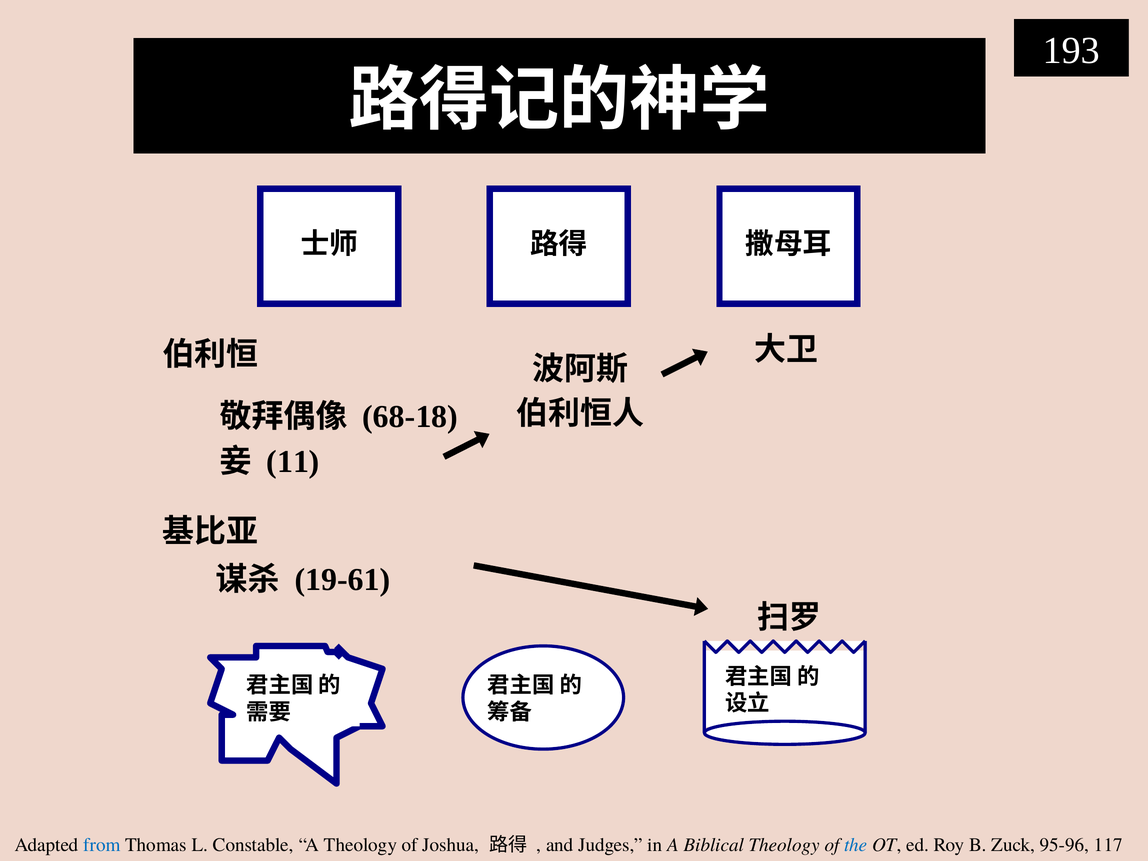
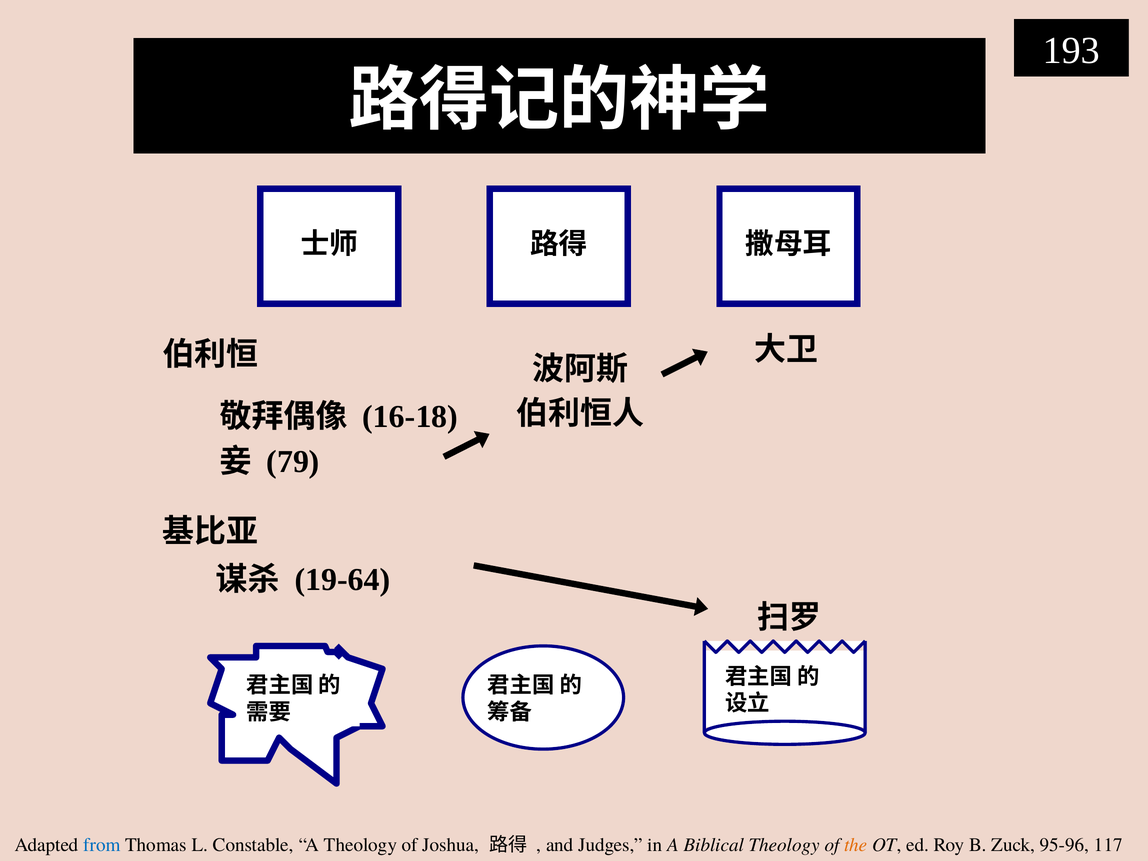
68-18: 68-18 -> 16-18 (410, 417)
11: 11 -> 79 (293, 462)
19-61: 19-61 -> 19-64 (343, 580)
the colour: blue -> orange (856, 845)
